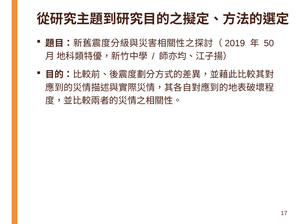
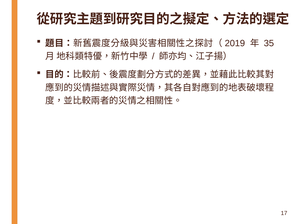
50: 50 -> 35 (269, 43)
